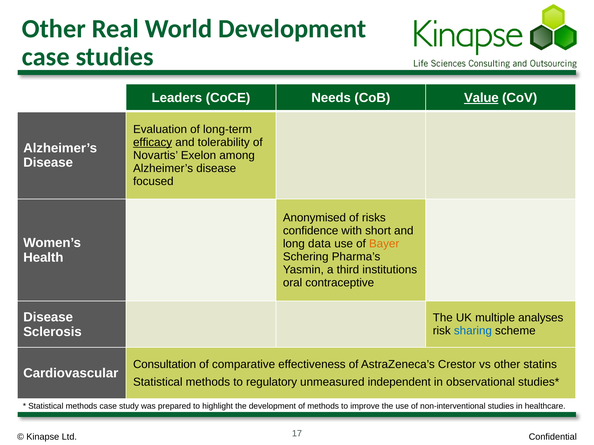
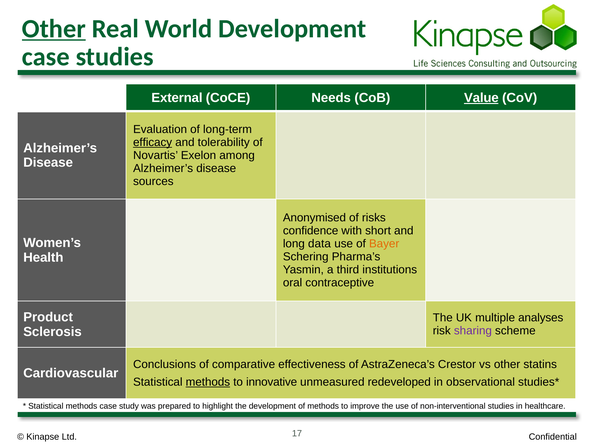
Other underline: none -> present (54, 29)
Leaders: Leaders -> External (177, 98)
focused: focused -> sources (153, 181)
Disease: Disease -> Product (48, 317)
sharing colour: blue -> purple (473, 331)
Consultation: Consultation -> Conclusions (165, 365)
methods underline: none -> present (208, 382)
regulatory: regulatory -> innovative (272, 382)
independent: independent -> redeveloped (399, 382)
